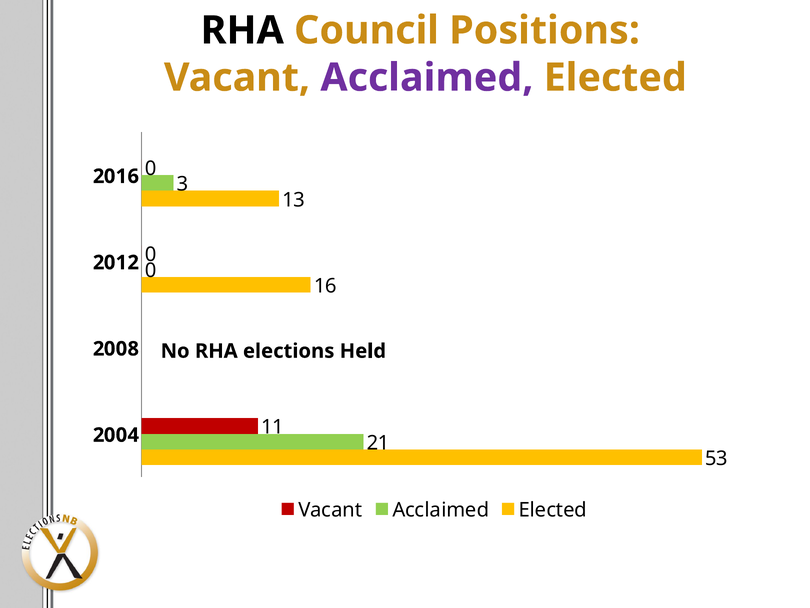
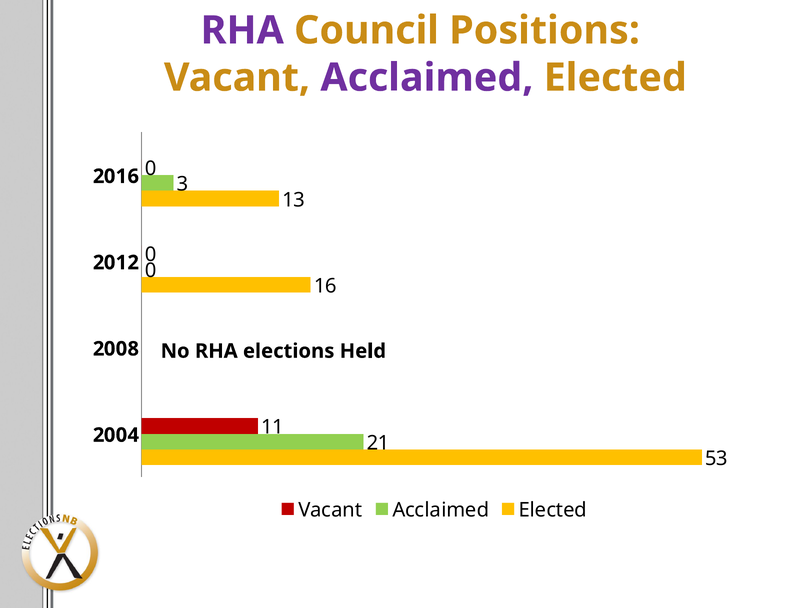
RHA colour: black -> purple (242, 30)
